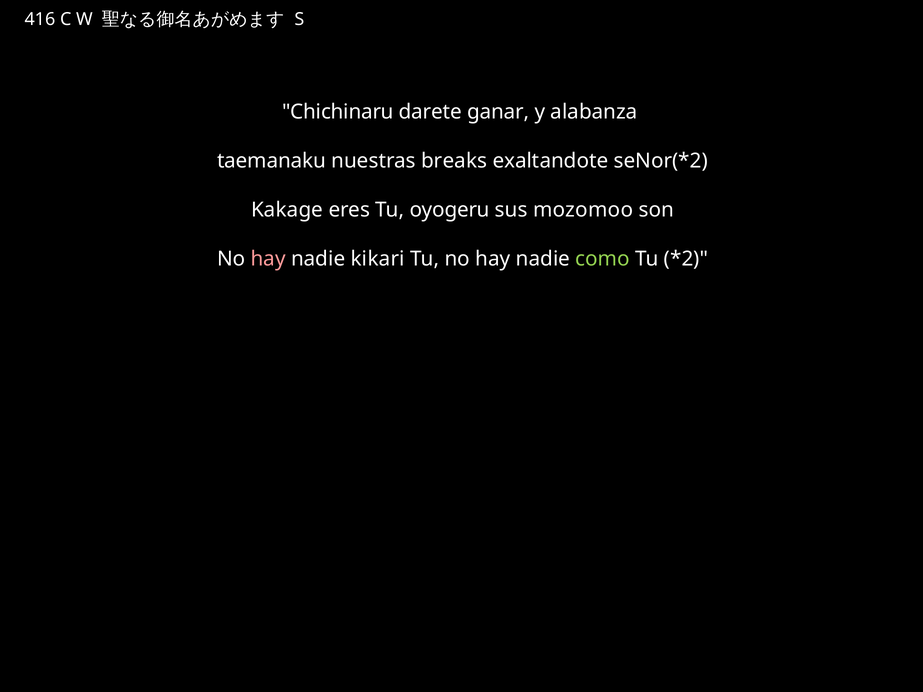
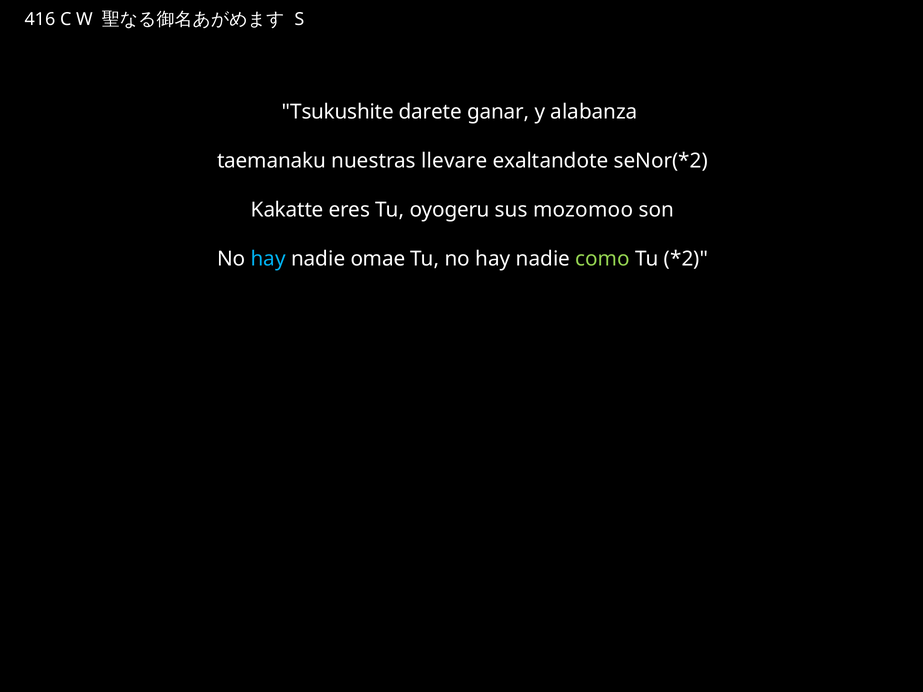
Chichinaru: Chichinaru -> Tsukushite (338, 112)
breaks: breaks -> llevare (454, 161)
Kakage: Kakage -> Kakatte (287, 210)
hay colour: pink -> light blue (268, 259)
kikari: kikari -> omae (378, 259)
